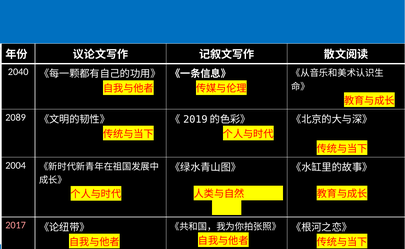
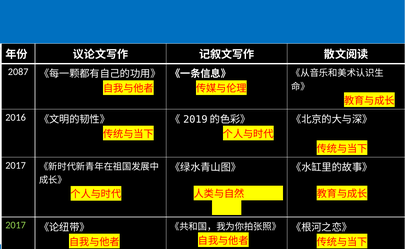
2040: 2040 -> 2087 (18, 72)
2089: 2089 -> 2016 (16, 117)
2004: 2004 -> 2017 (16, 165)
2017 colour: pink -> light green (16, 225)
